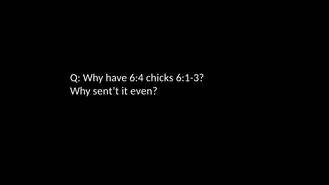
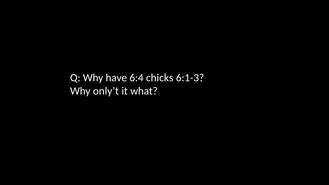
sent’t: sent’t -> only’t (106, 91)
even: even -> what (144, 91)
